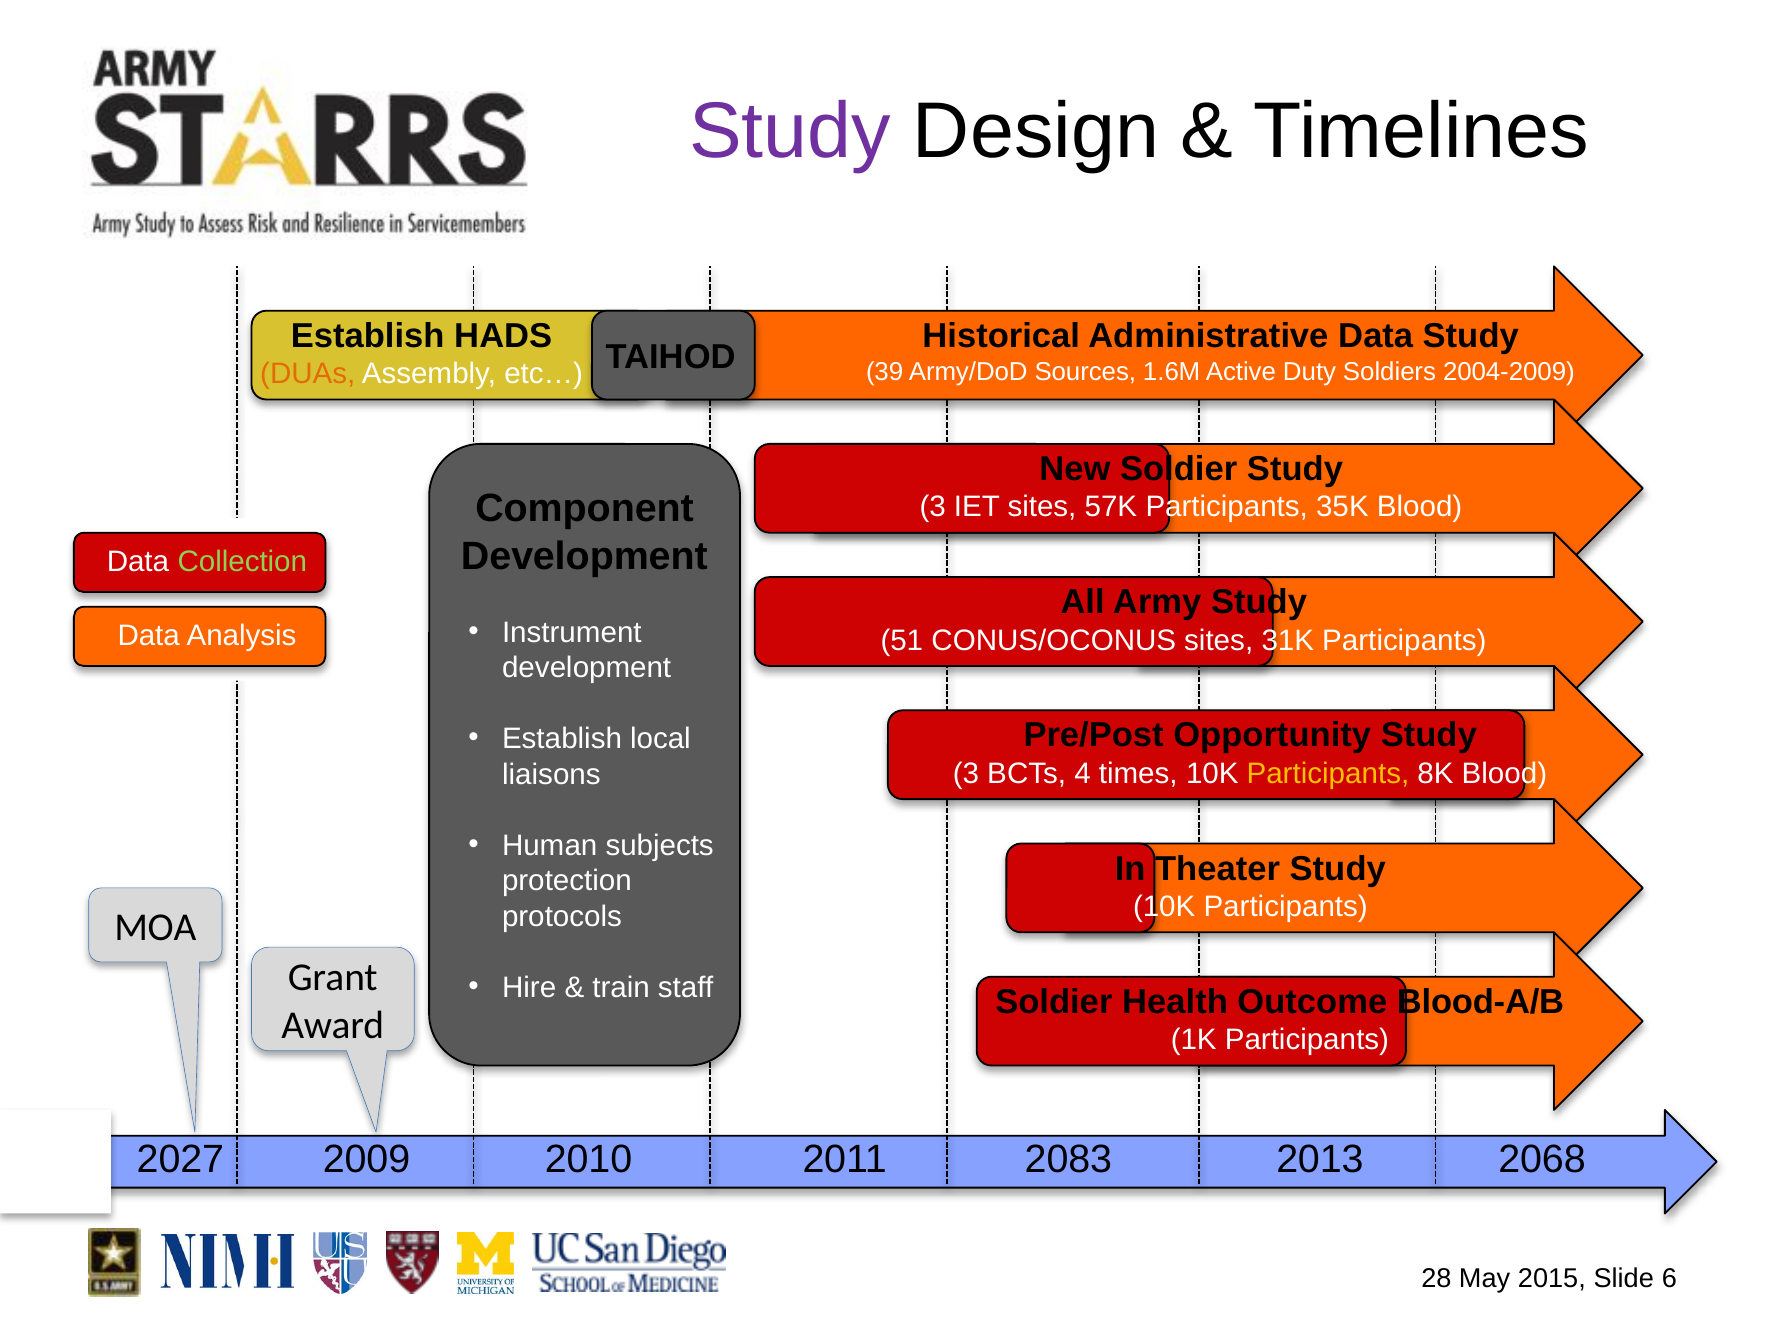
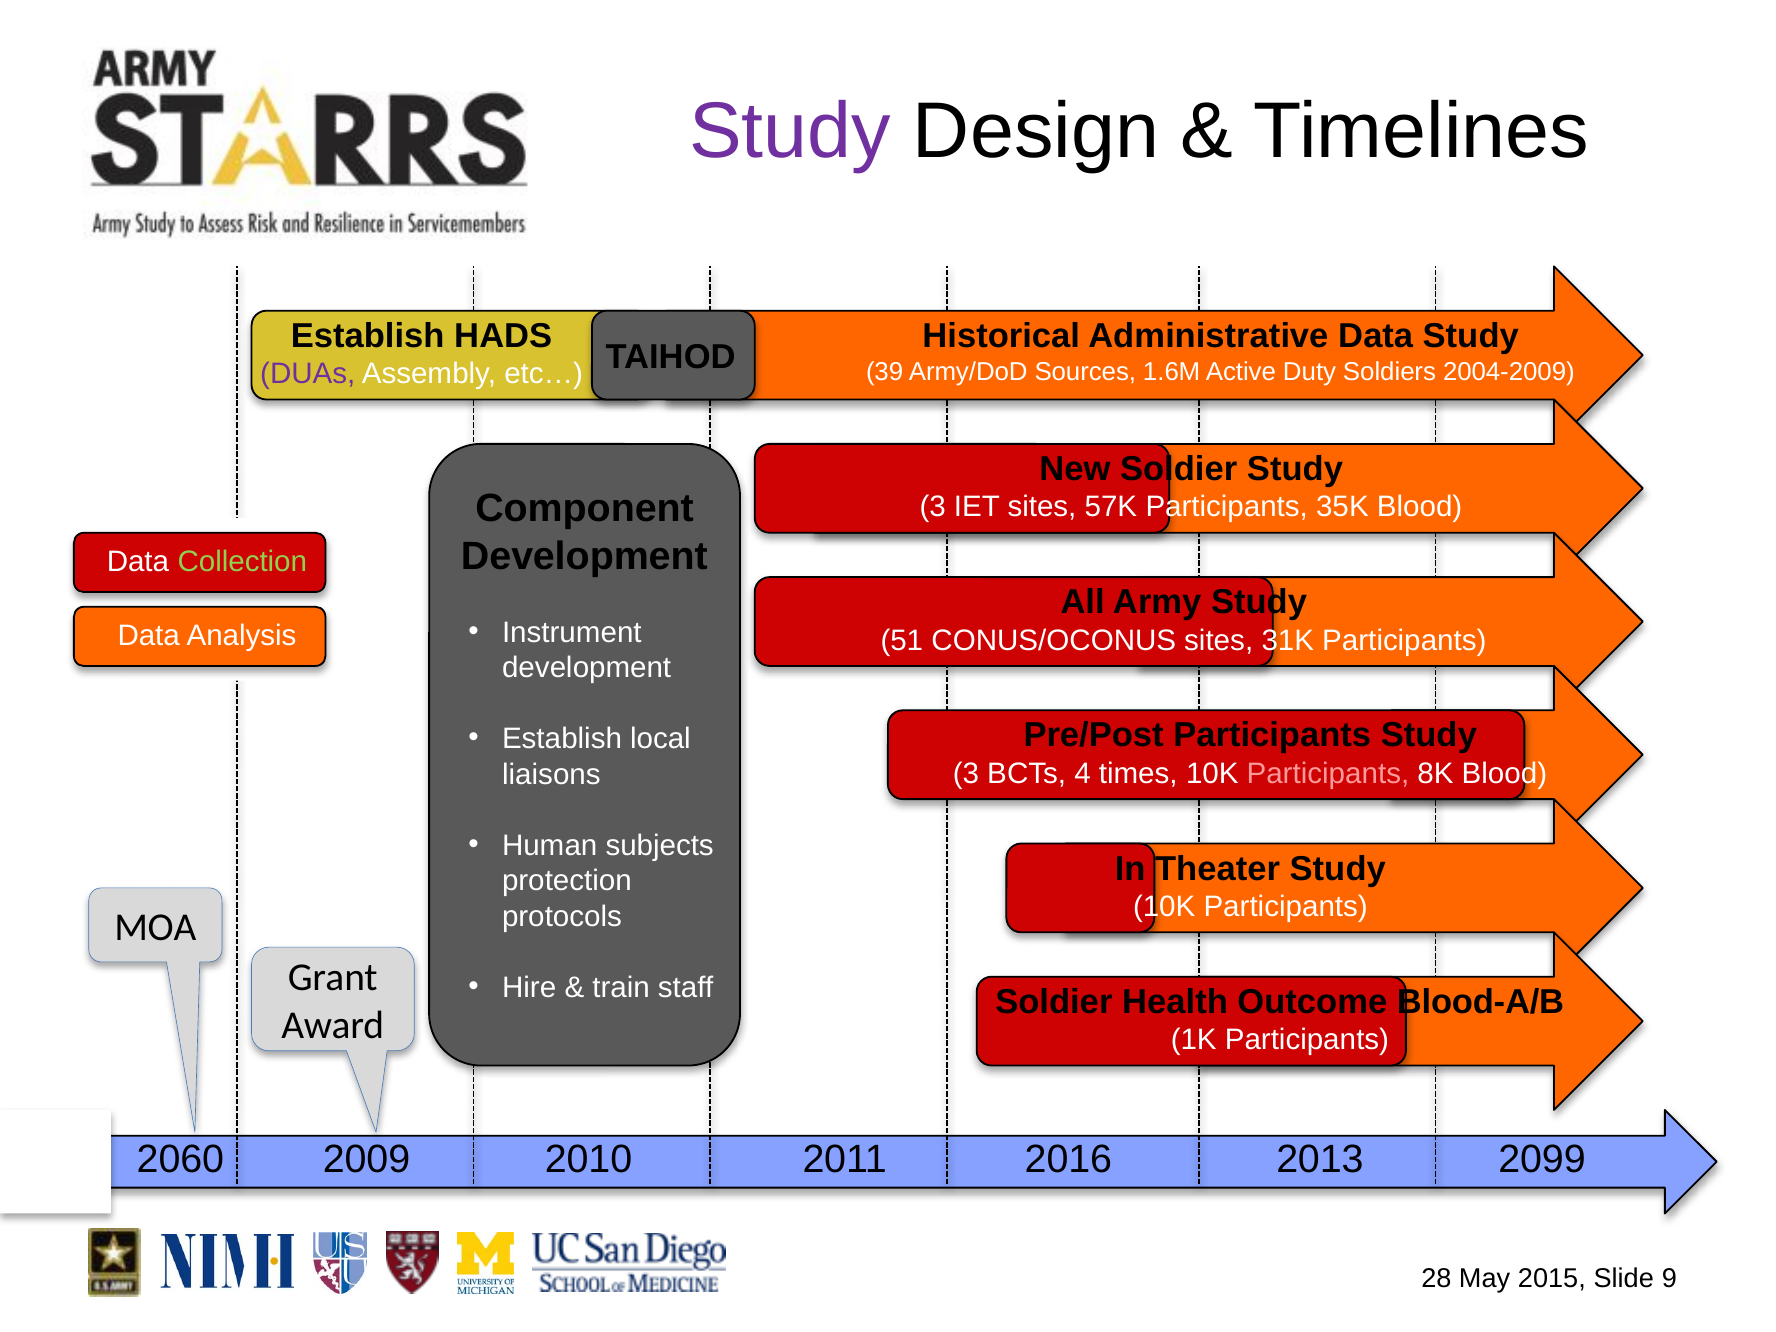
DUAs colour: orange -> purple (308, 374)
Opportunity: Opportunity -> Participants (1272, 735)
Participants colour: yellow -> pink (1328, 774)
2027: 2027 -> 2060 (180, 1160)
2083: 2083 -> 2016 (1068, 1160)
2068: 2068 -> 2099 (1542, 1160)
6: 6 -> 9 (1670, 1278)
